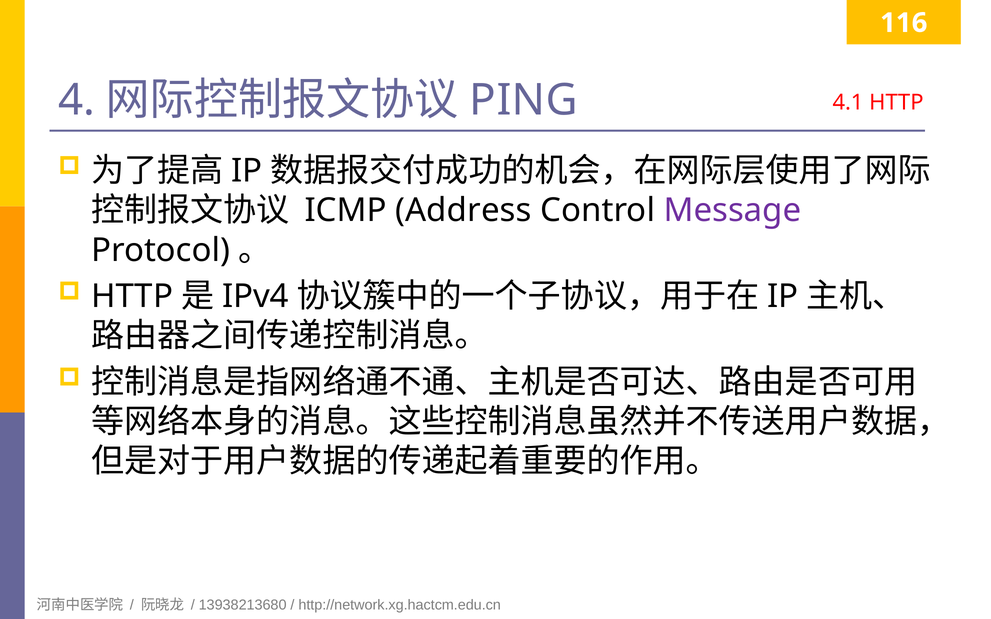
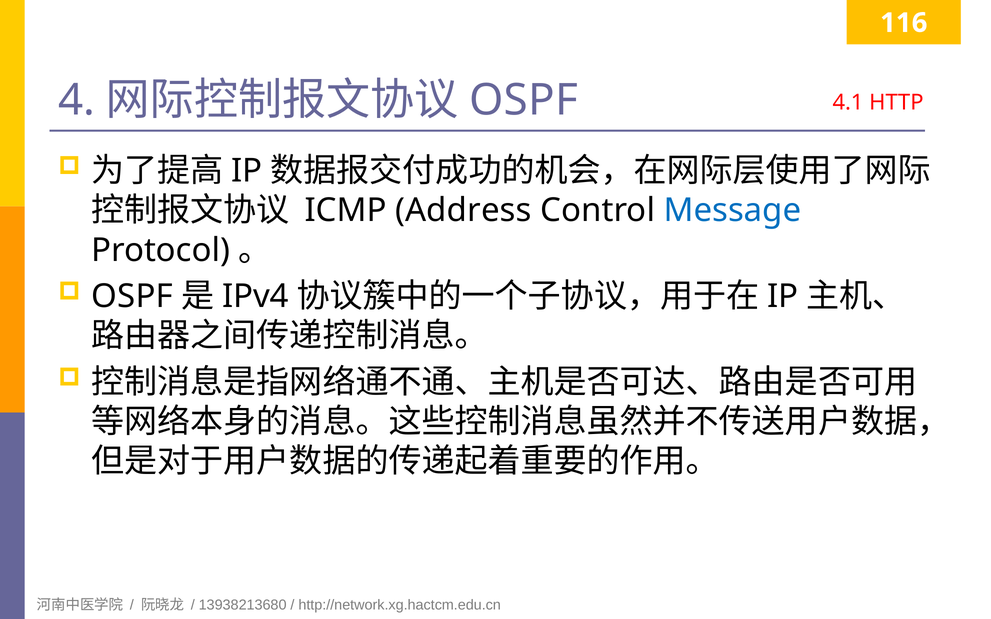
PING: PING -> OSPF (524, 100)
Message colour: purple -> blue (732, 211)
HTTP: HTTP -> OSPF (132, 297)
